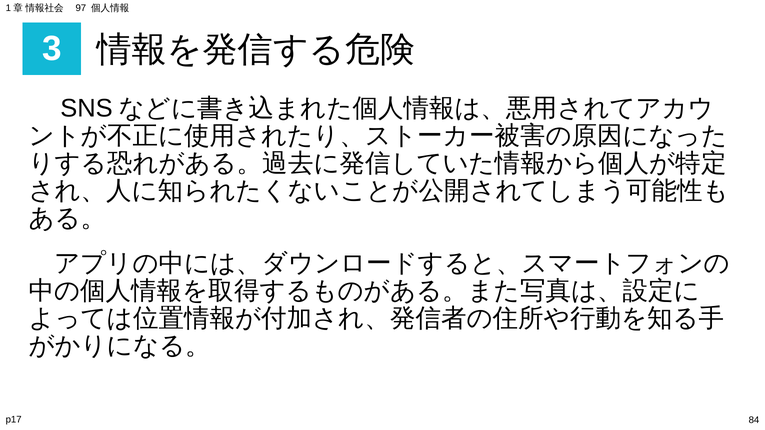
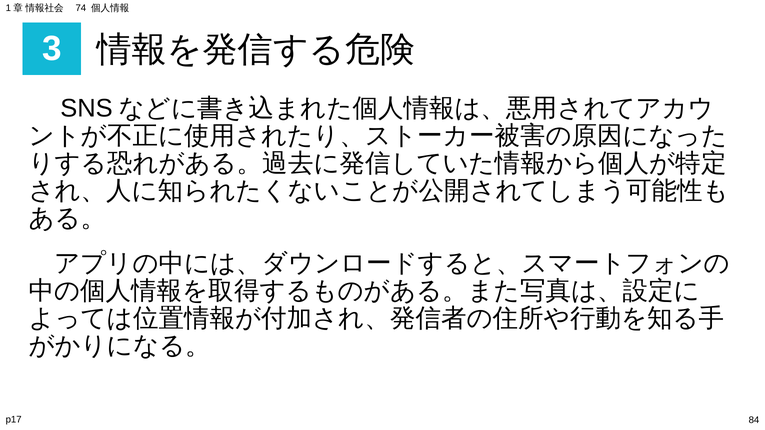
97: 97 -> 74 (81, 8)
